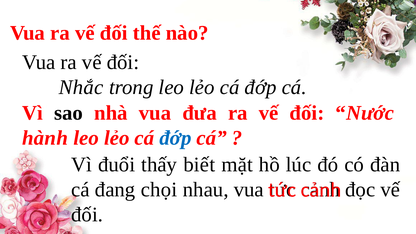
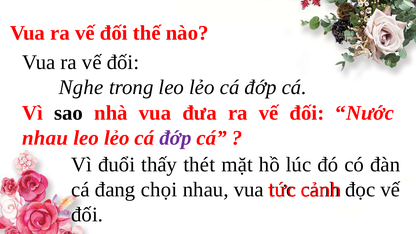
Nhắc: Nhắc -> Nghe (81, 87)
hành: hành -> nhau (45, 138)
đớp colour: blue -> purple (175, 138)
biết: biết -> thét (199, 165)
